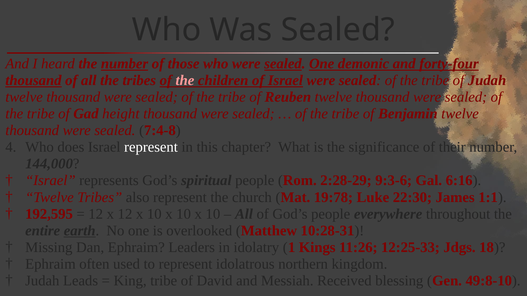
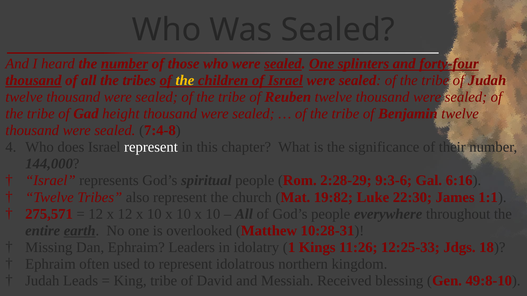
demonic: demonic -> splinters (364, 64)
the colour: pink -> yellow (185, 81)
19:78: 19:78 -> 19:82 (333, 197)
192,595: 192,595 -> 275,571 (49, 214)
